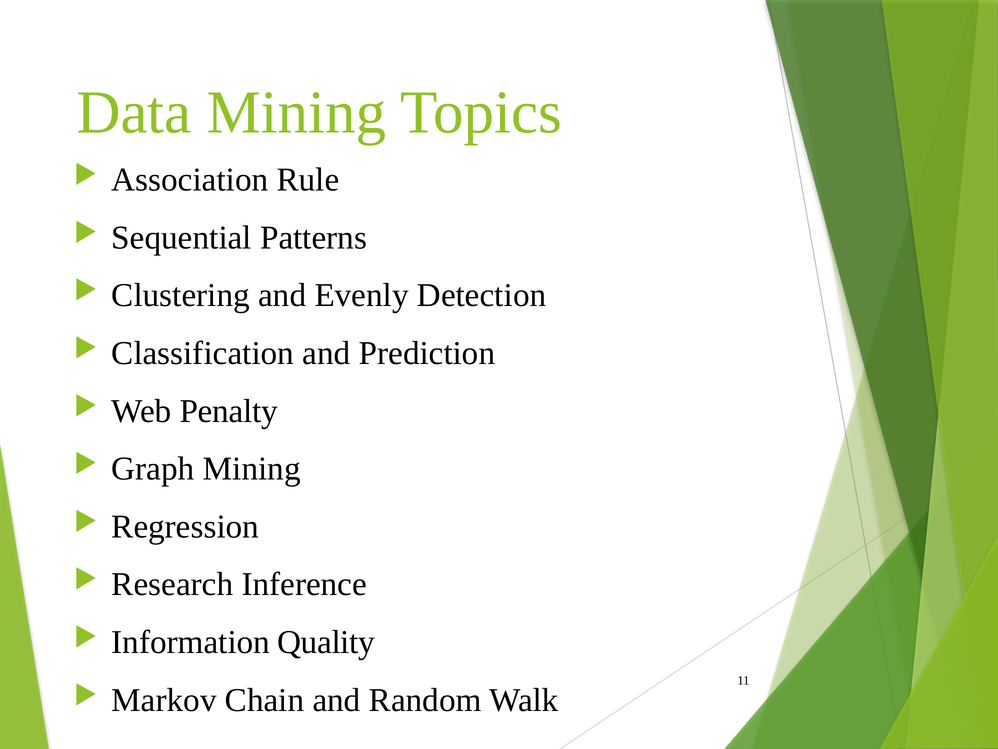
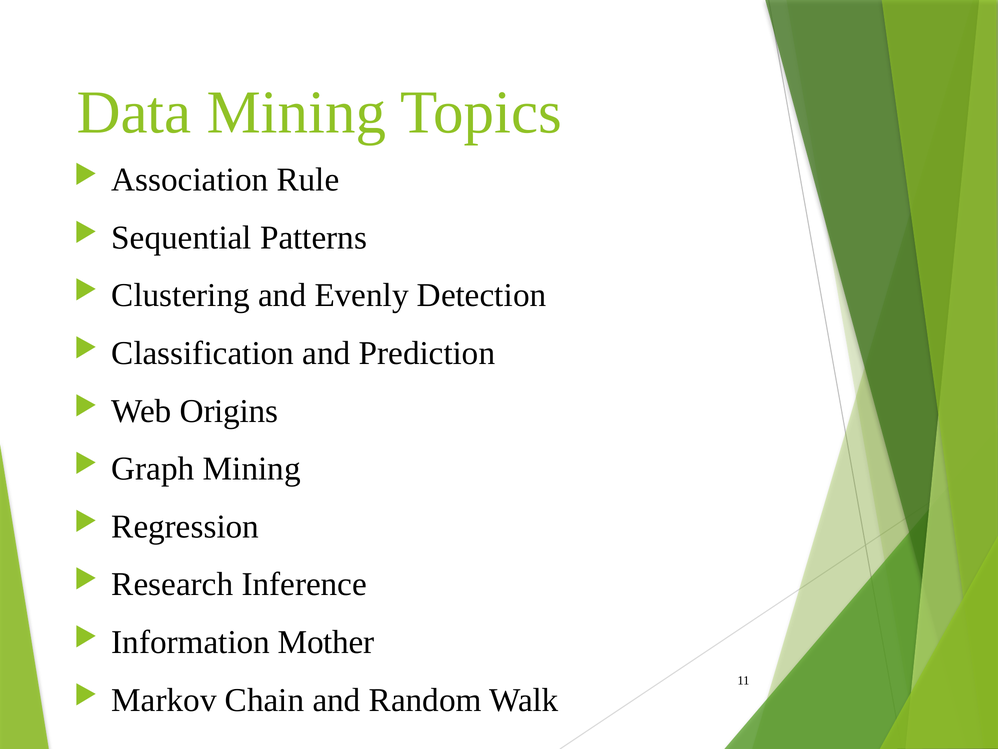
Penalty: Penalty -> Origins (229, 411)
Quality: Quality -> Mother (326, 642)
